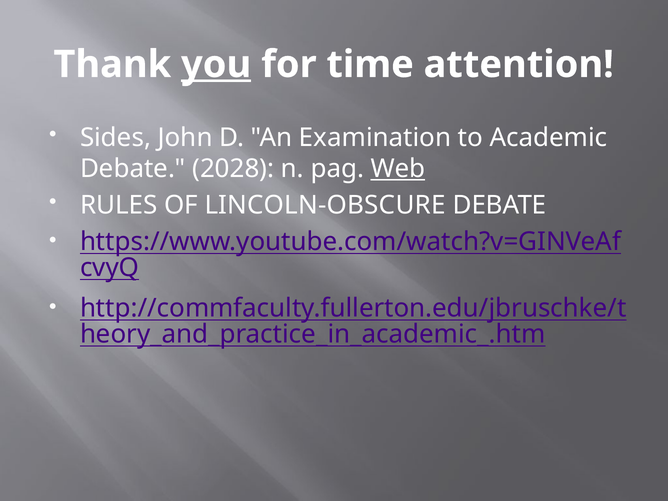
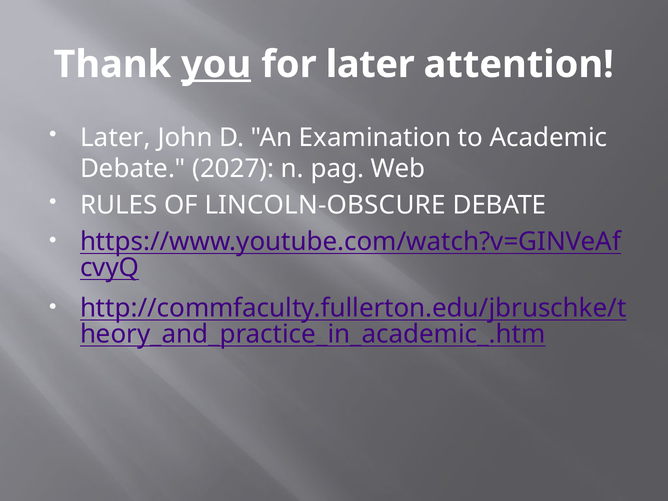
for time: time -> later (370, 64)
Sides: Sides -> Later (115, 138)
2028: 2028 -> 2027 (233, 169)
Web underline: present -> none (398, 169)
